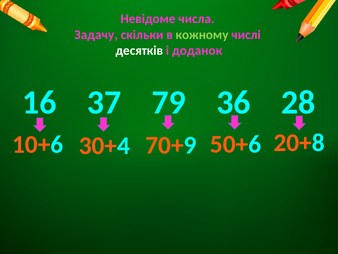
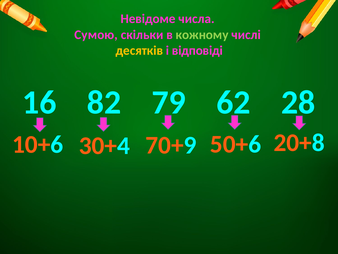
Задачу: Задачу -> Сумою (96, 35)
десятків colour: white -> yellow (139, 50)
доданок: доданок -> відповіді (197, 50)
37: 37 -> 82 (104, 102)
36: 36 -> 62 (233, 102)
